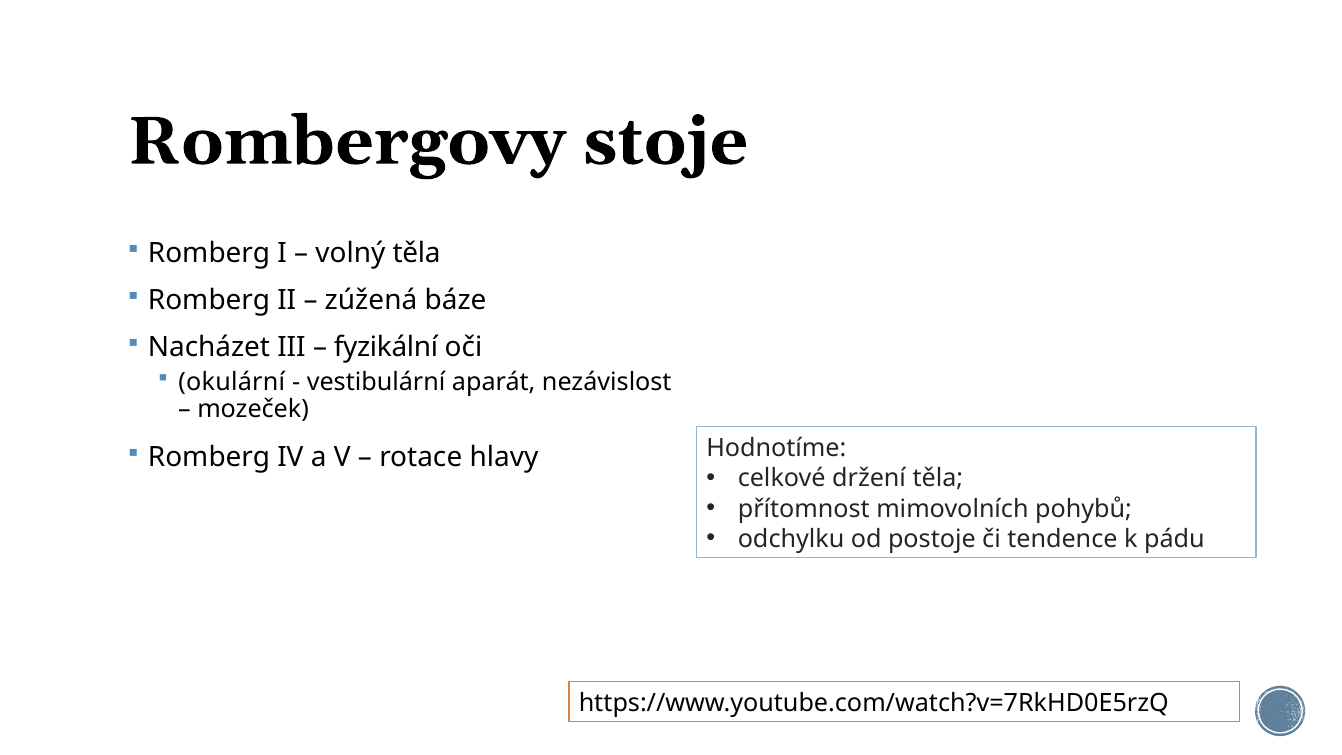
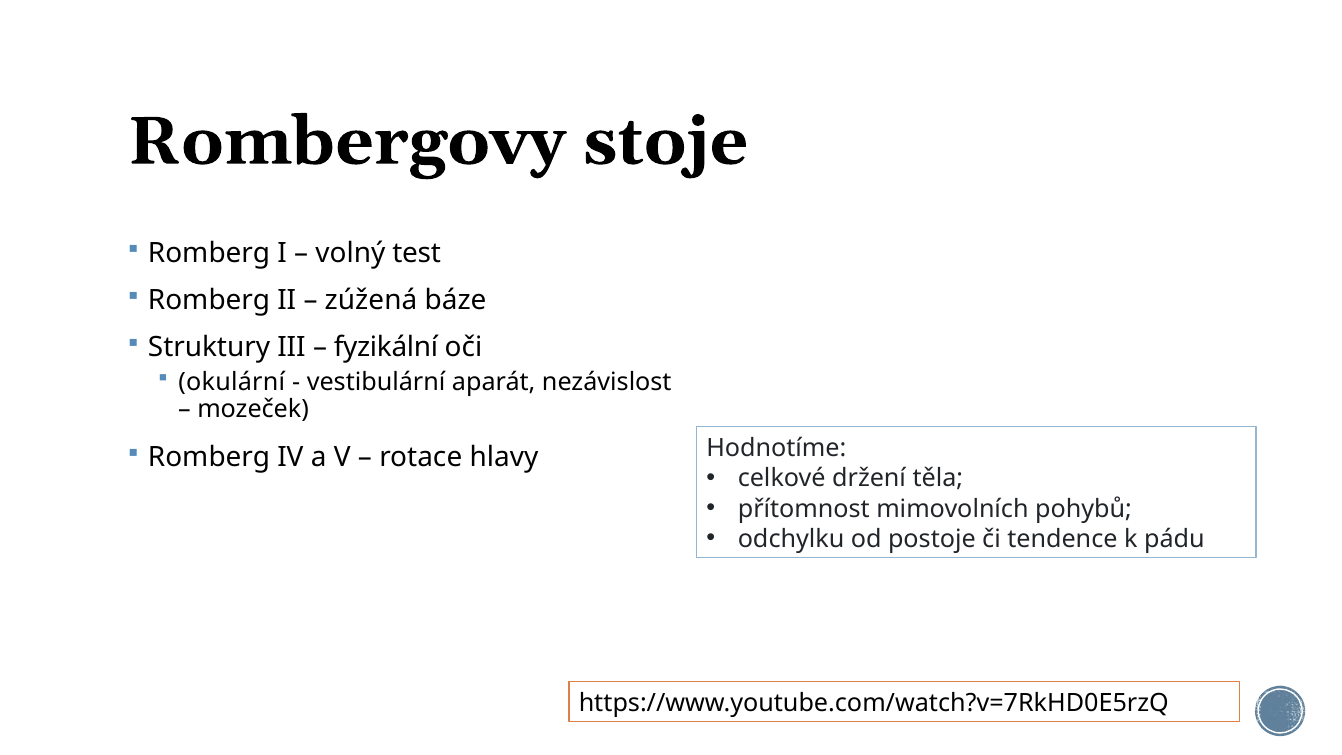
volný těla: těla -> test (417, 253)
Nacházet: Nacházet -> Struktury (209, 347)
